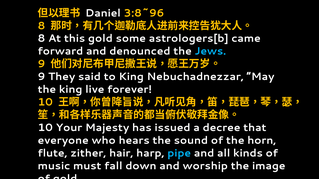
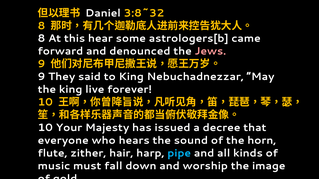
3:8~96: 3:8~96 -> 3:8~32 (144, 13)
this gold: gold -> hear (100, 39)
Jews colour: light blue -> pink (210, 51)
